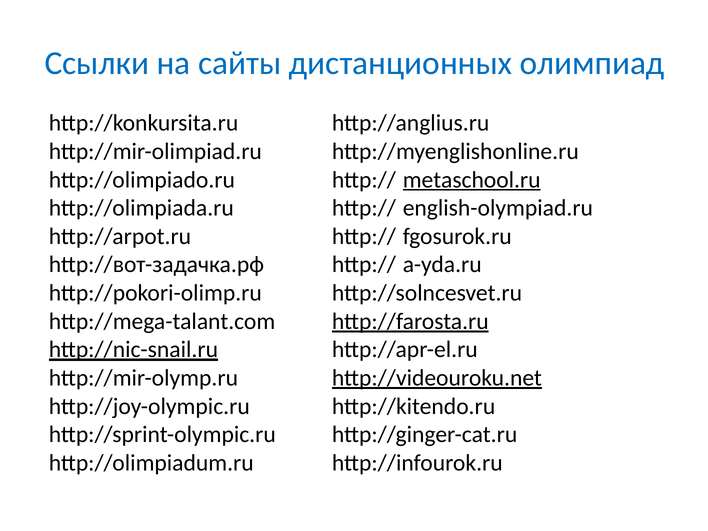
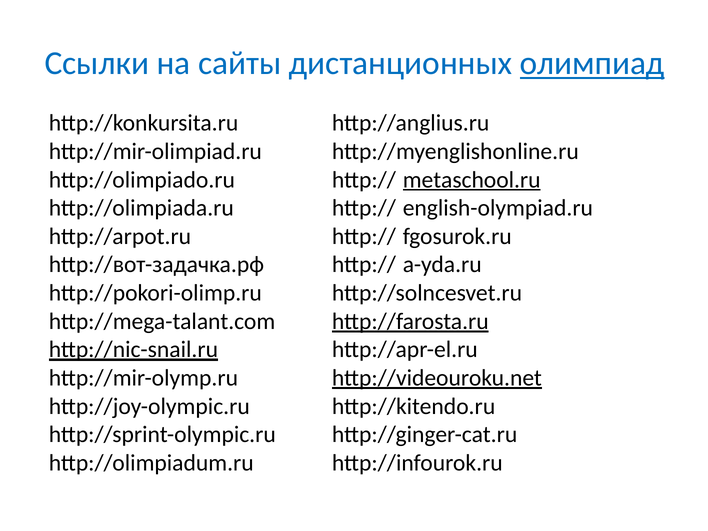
олимпиад underline: none -> present (592, 63)
